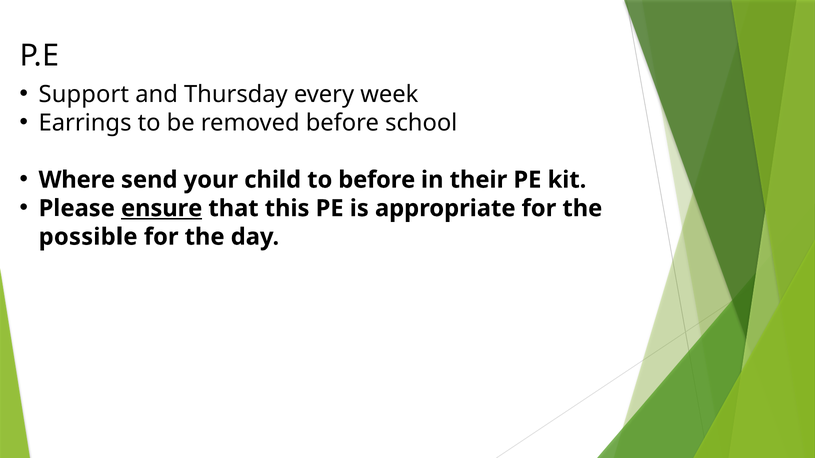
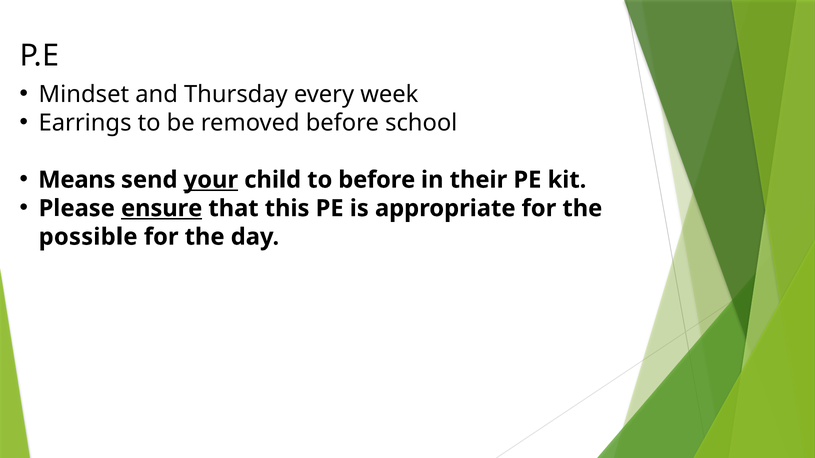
Support: Support -> Mindset (84, 94)
Where: Where -> Means (77, 180)
your underline: none -> present (211, 180)
